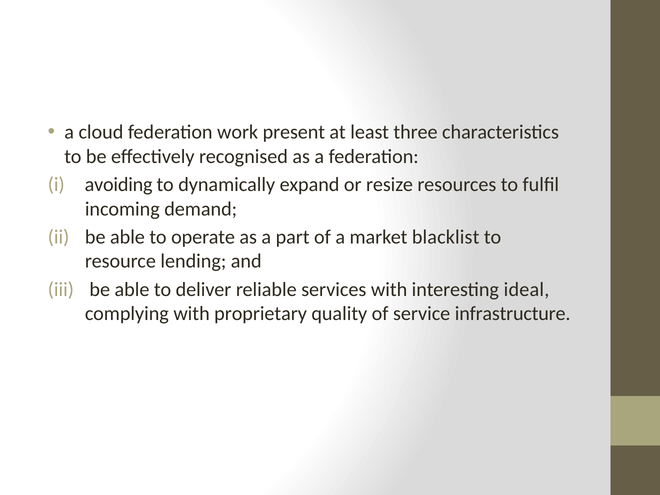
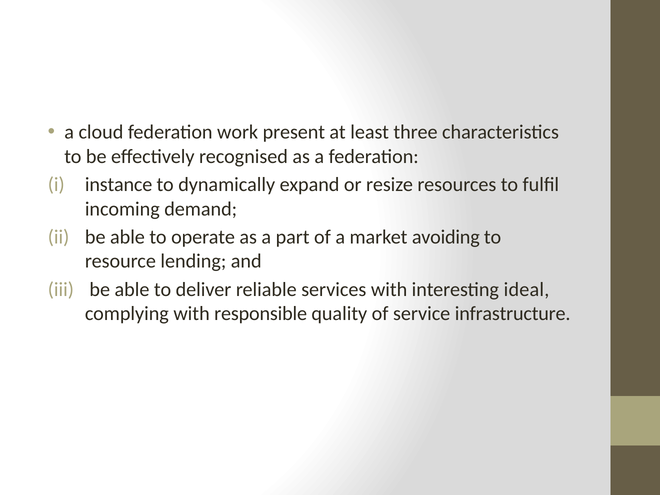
avoiding: avoiding -> instance (119, 185)
blacklist: blacklist -> avoiding (446, 237)
proprietary: proprietary -> responsible (261, 314)
